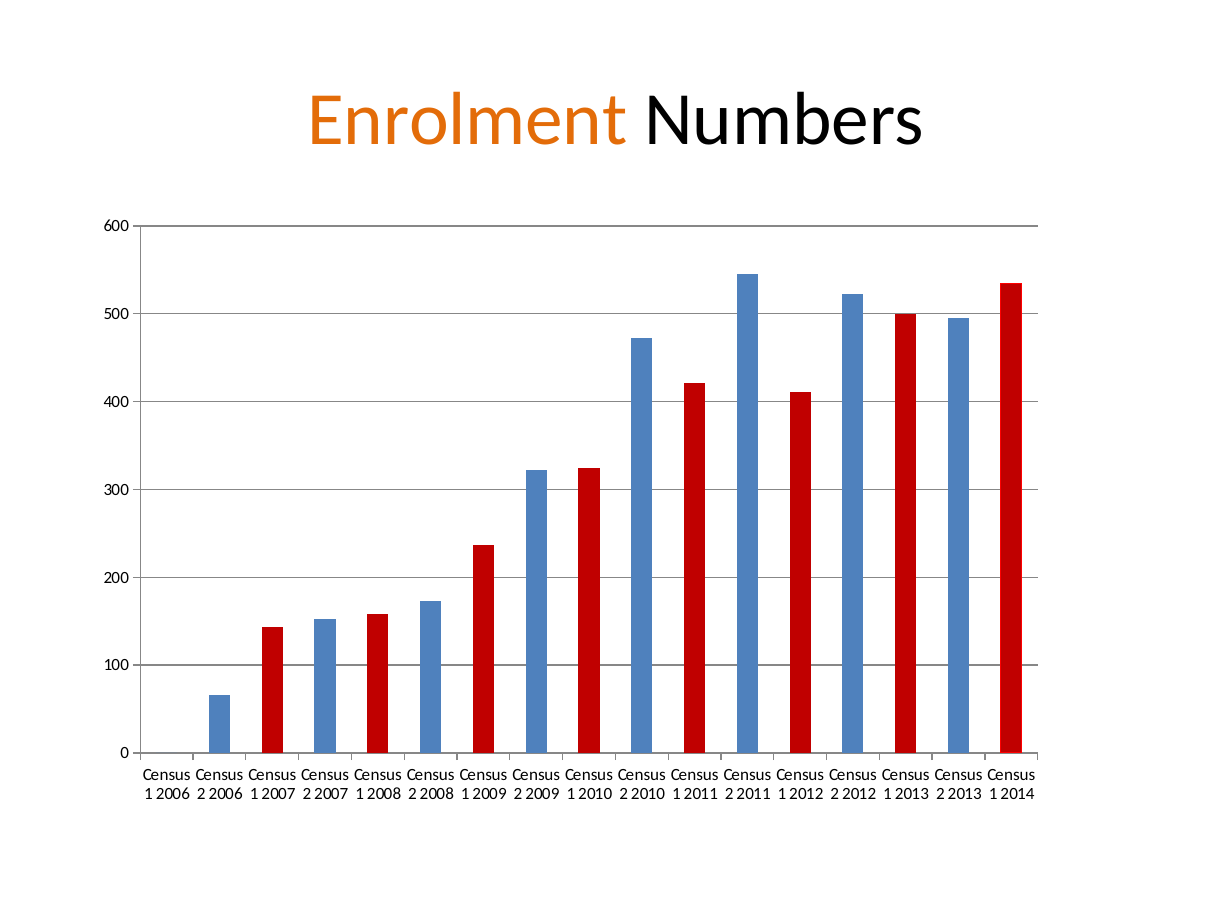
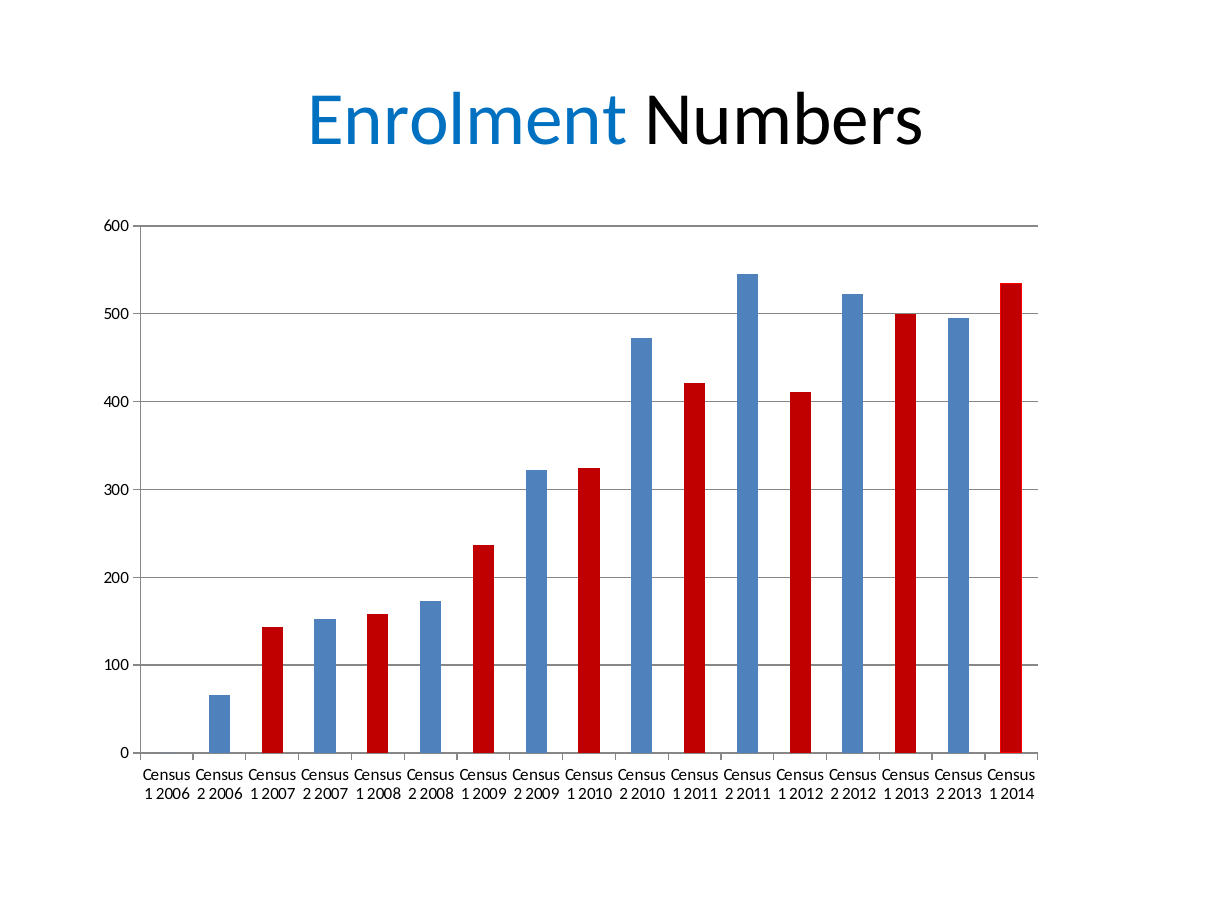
Enrolment colour: orange -> blue (467, 119)
